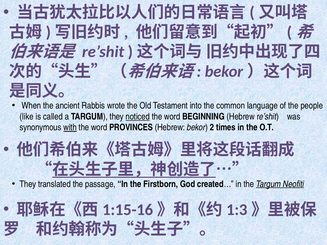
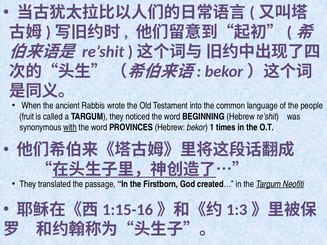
like: like -> fruit (27, 117)
noticed underline: present -> none (138, 117)
2: 2 -> 1 (212, 128)
